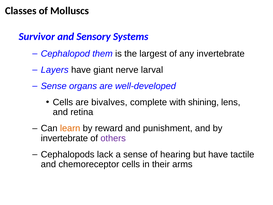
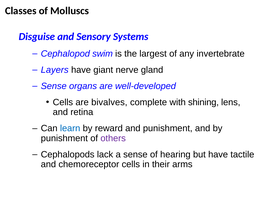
Survivor: Survivor -> Disguise (37, 37)
them: them -> swim (103, 54)
larval: larval -> gland (152, 70)
learn colour: orange -> blue (70, 128)
invertebrate: invertebrate -> punishment (64, 138)
